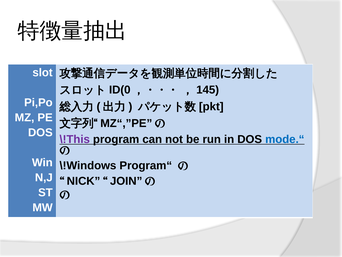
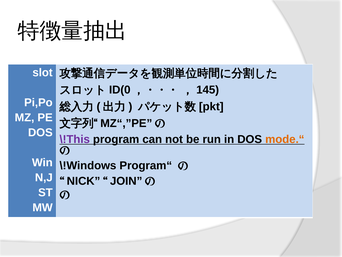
mode.“ colour: blue -> orange (285, 139)
